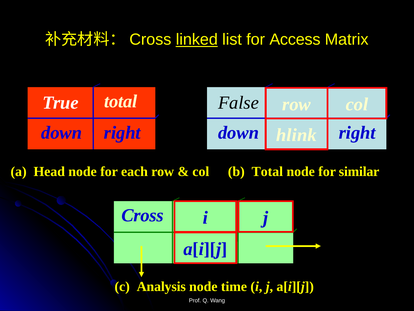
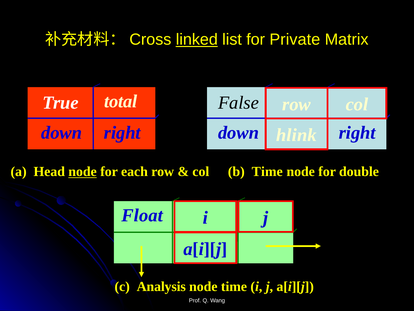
Access: Access -> Private (295, 39)
node underline: none -> present (83, 171)
b Total: Total -> Time (267, 171)
similar: similar -> double (359, 171)
Cross: Cross -> Float (142, 215)
